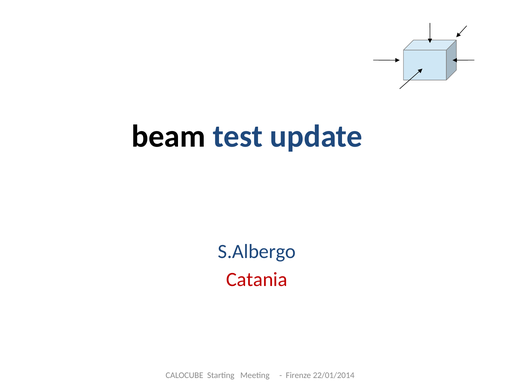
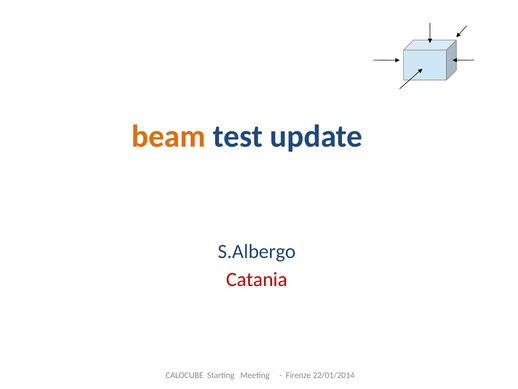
beam colour: black -> orange (169, 136)
